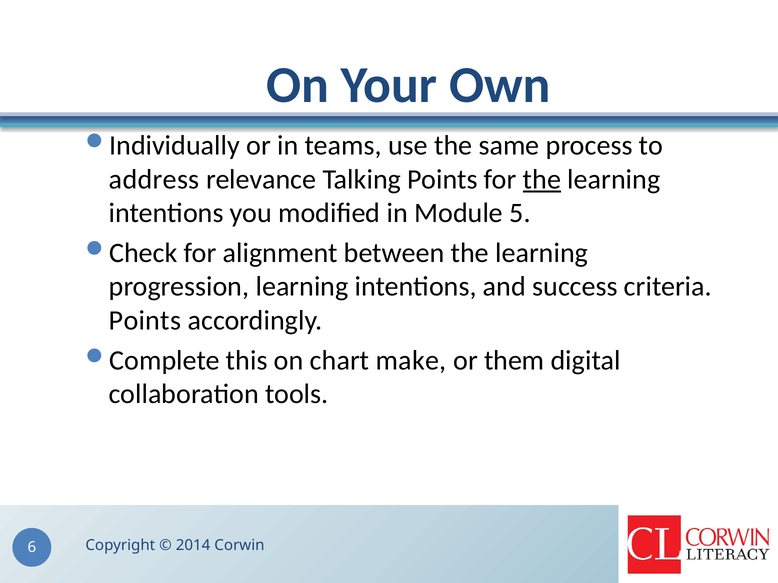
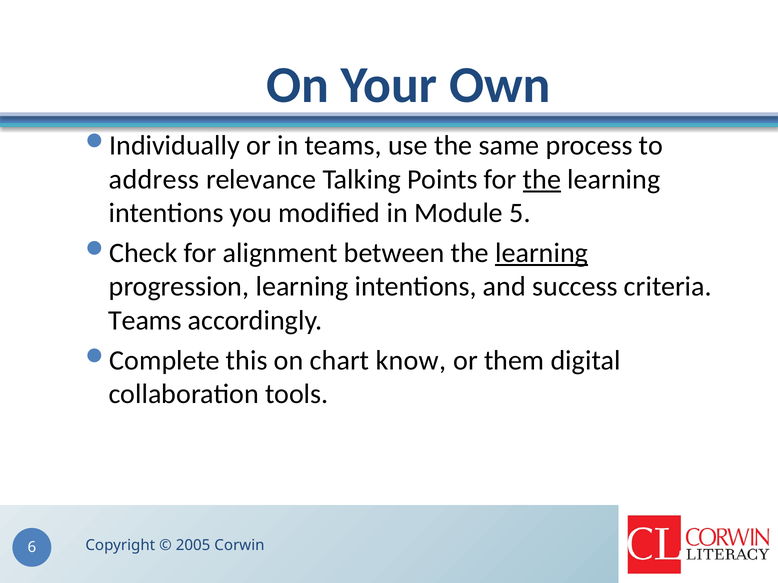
learning underline: none -> present (542, 253)
Points: Points -> Teams (145, 321)
make: make -> know (411, 361)
2014: 2014 -> 2005 (193, 546)
